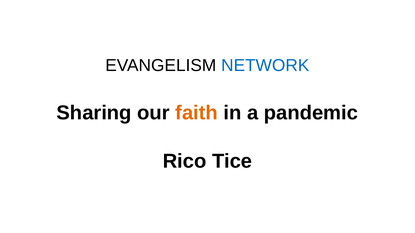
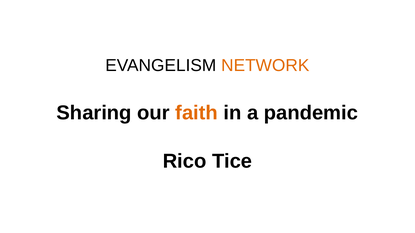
NETWORK colour: blue -> orange (265, 66)
